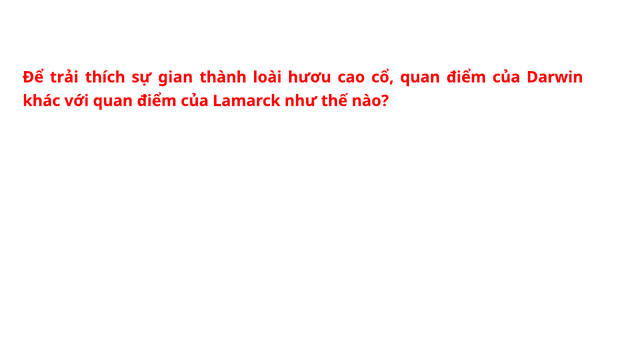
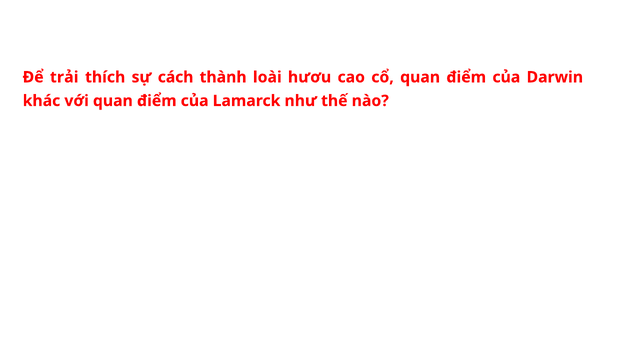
gian: gian -> cách (176, 77)
